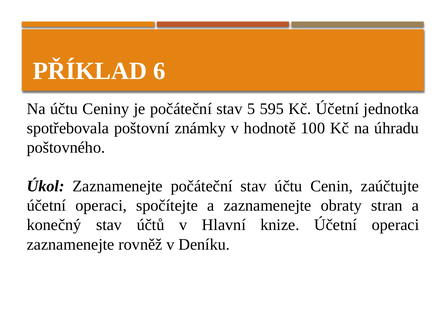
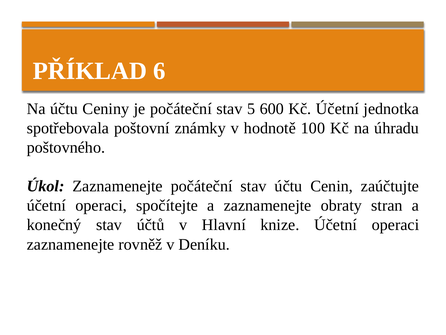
595: 595 -> 600 (272, 109)
